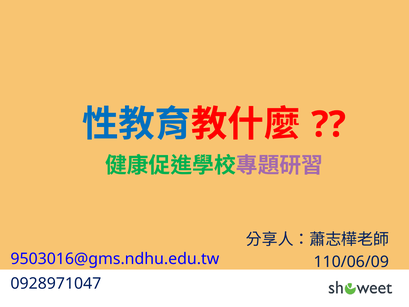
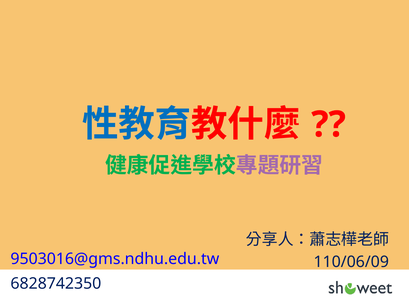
0928971047: 0928971047 -> 6828742350 (56, 284)
